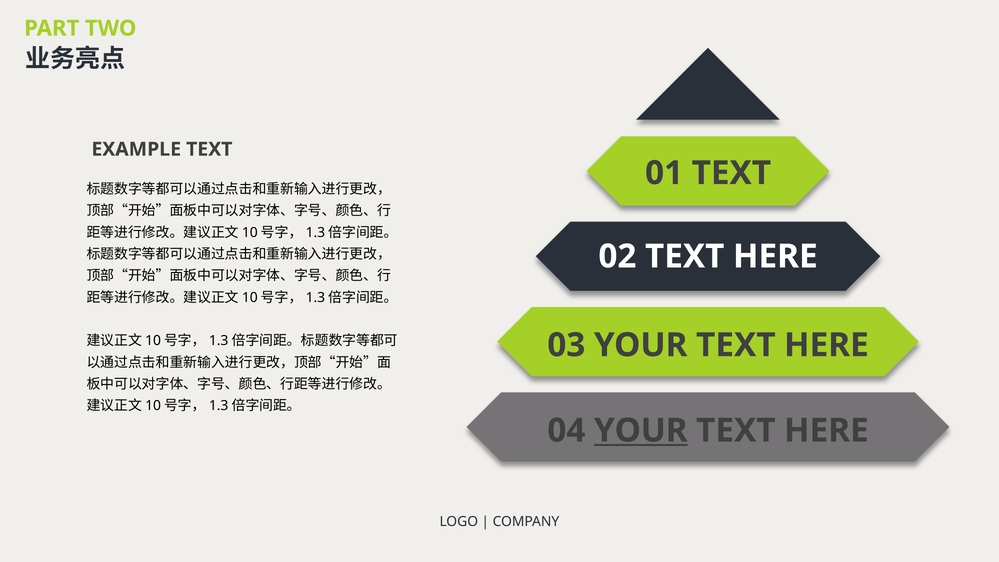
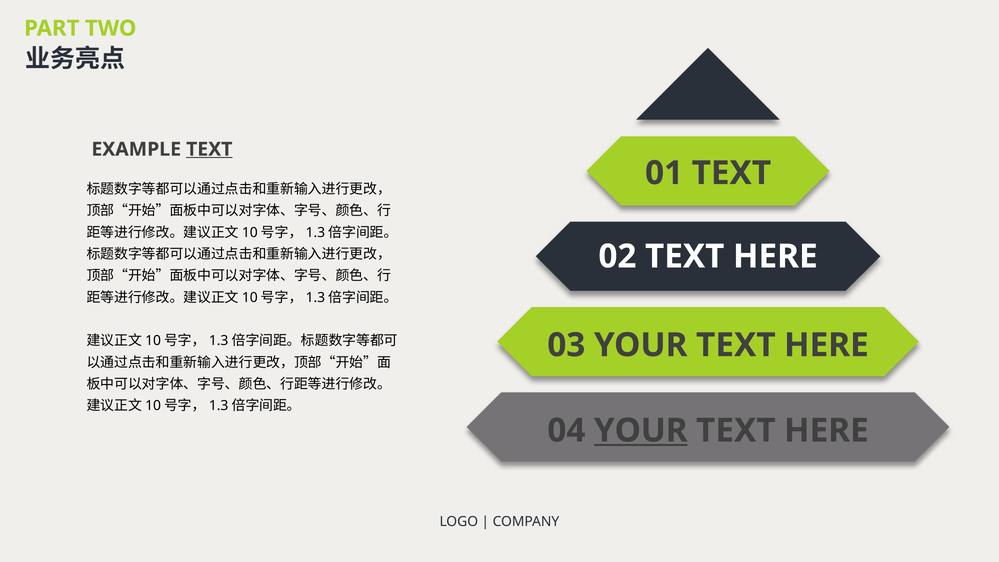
TEXT underline: none -> present (209, 149)
